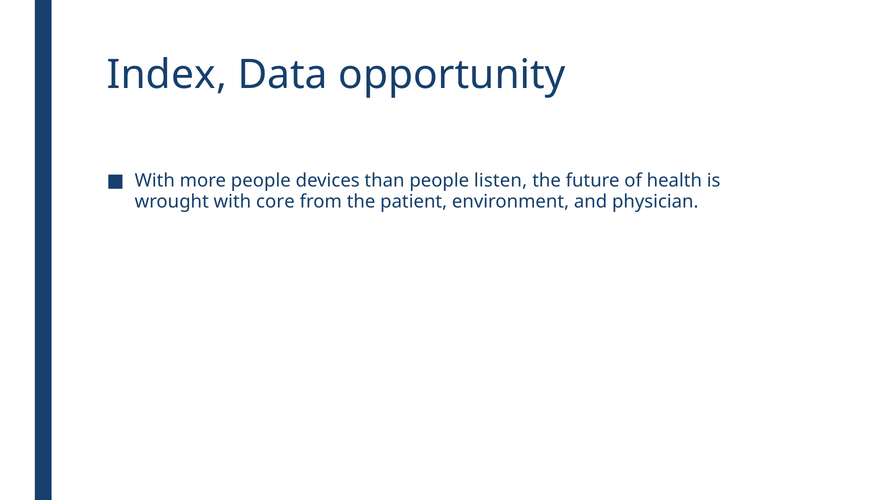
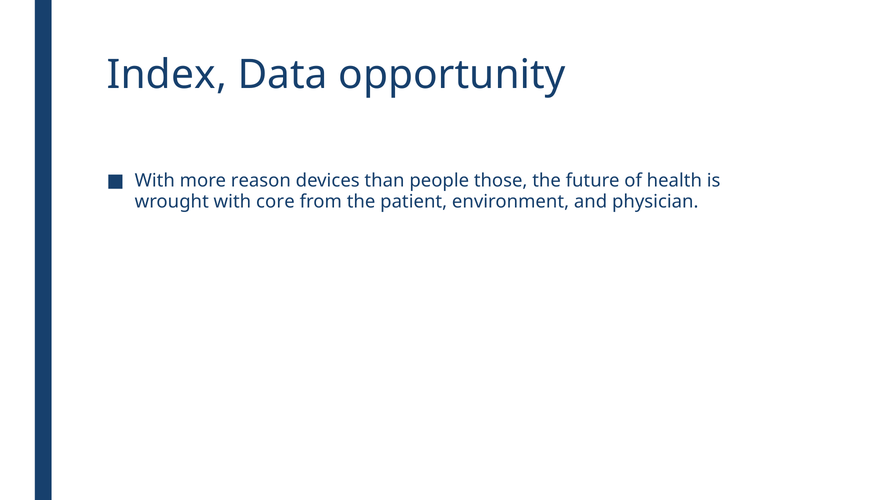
more people: people -> reason (261, 181)
listen: listen -> those (501, 181)
